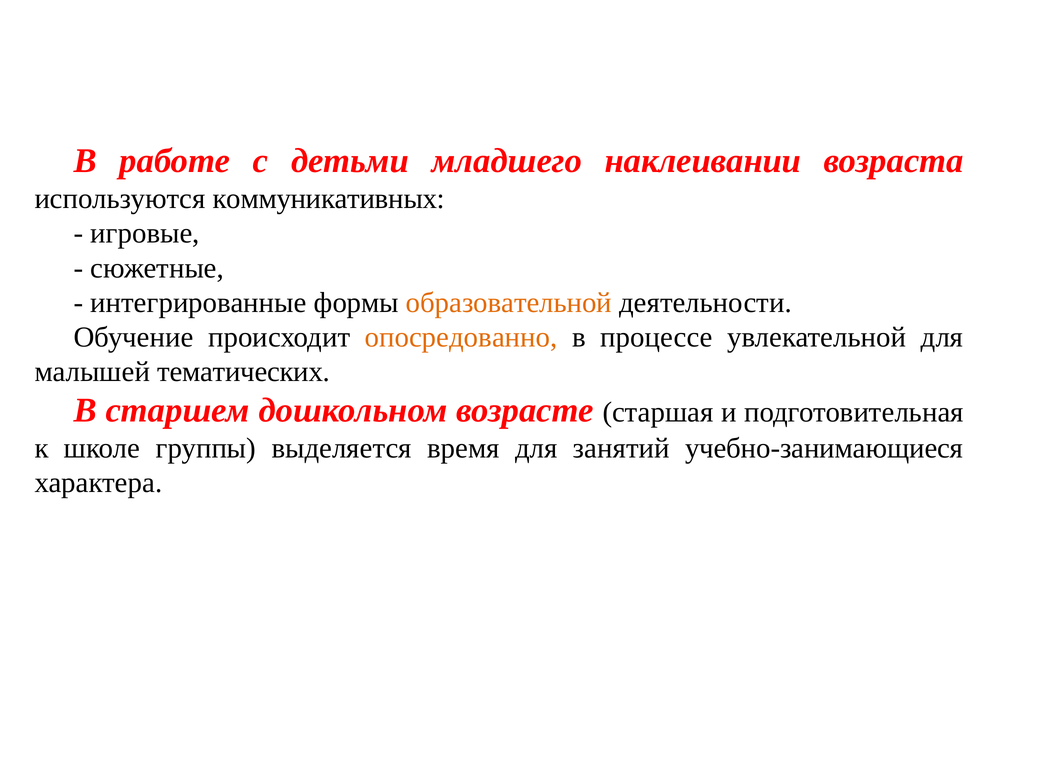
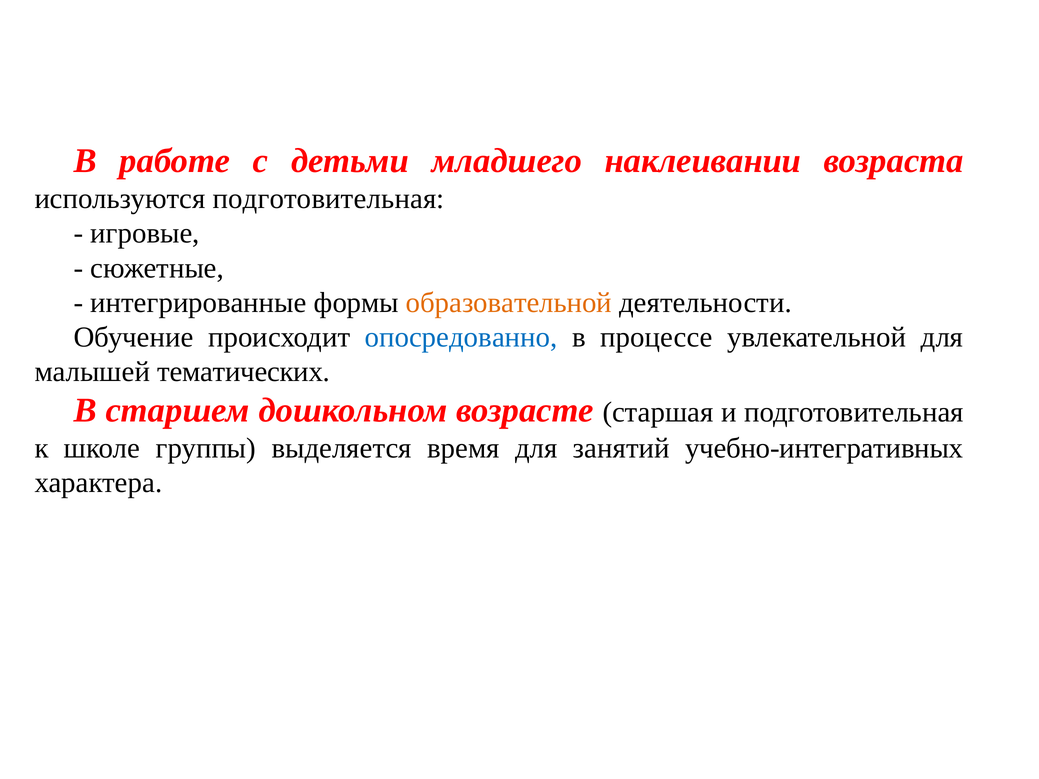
используются коммуникативных: коммуникативных -> подготовительная (329, 199)
опосредованно colour: orange -> blue (461, 337)
учебно-занимающиеся: учебно-занимающиеся -> учебно-интегративных (824, 448)
